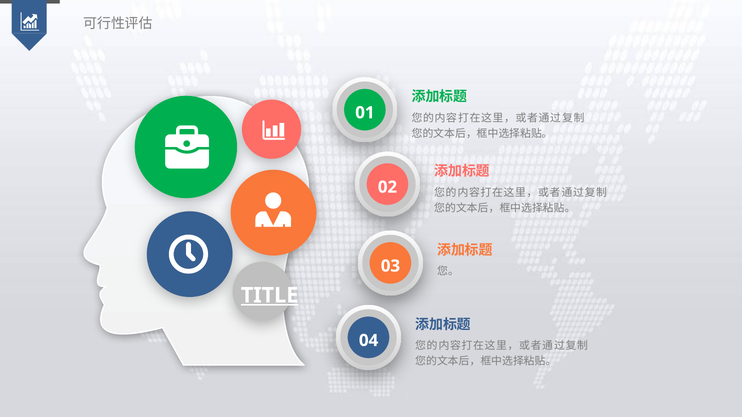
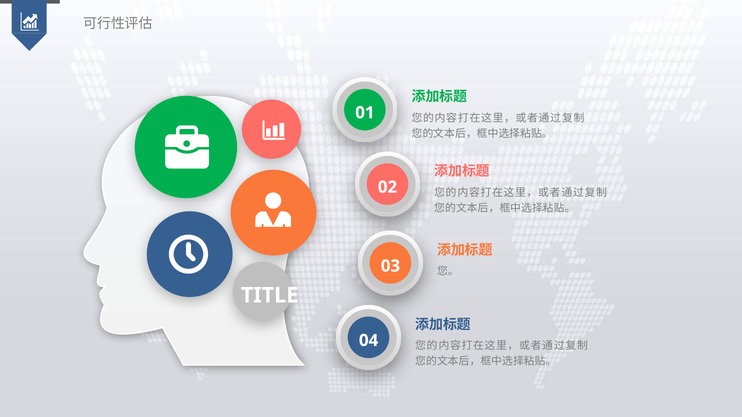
TITLE underline: present -> none (270, 296)
